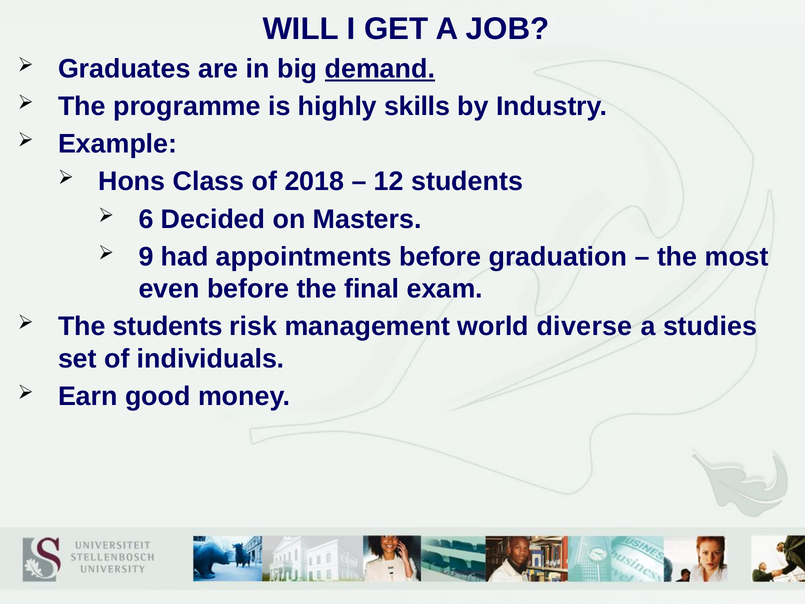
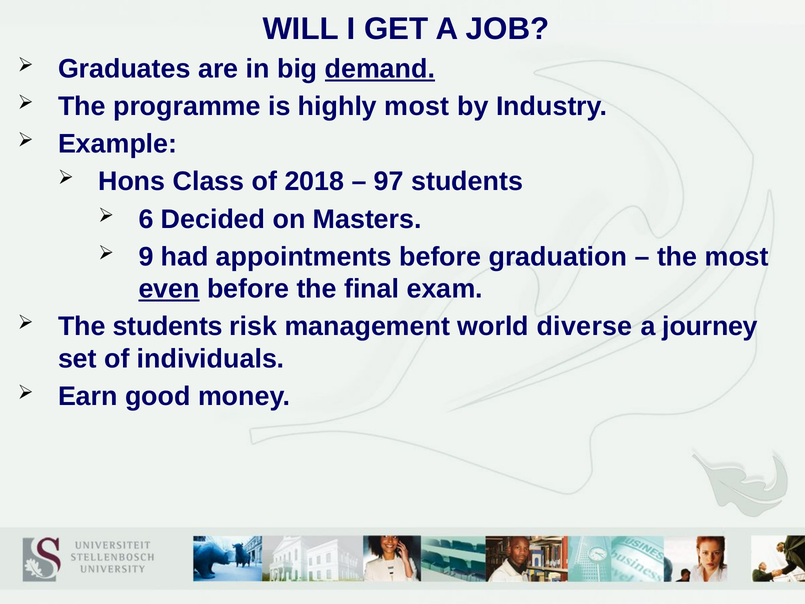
highly skills: skills -> most (417, 106)
12: 12 -> 97 (389, 182)
even underline: none -> present (169, 289)
studies: studies -> journey (710, 326)
